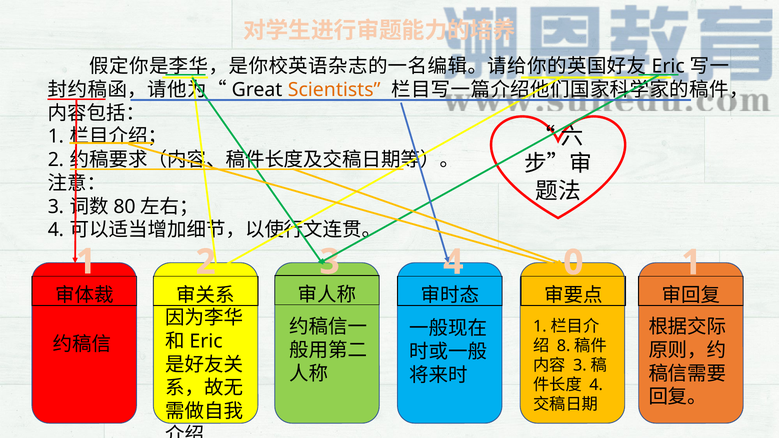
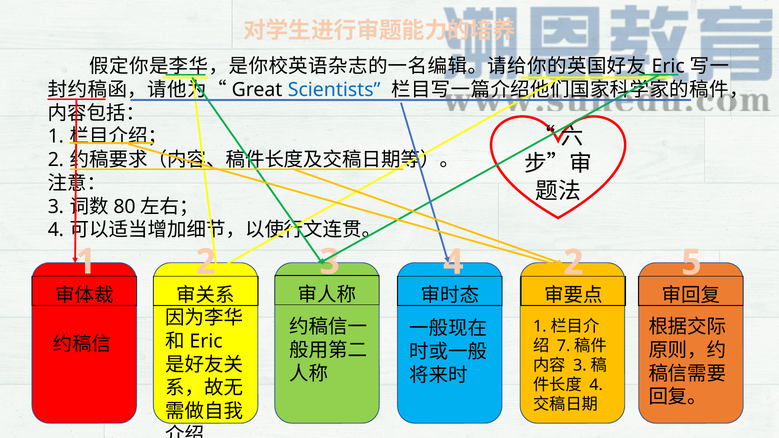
Scientists colour: orange -> blue (334, 90)
3 0: 0 -> 2 (573, 263)
2 1: 1 -> 5 (691, 263)
8: 8 -> 7 (564, 346)
